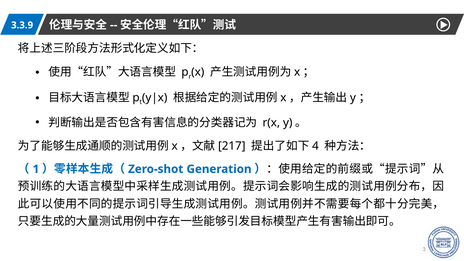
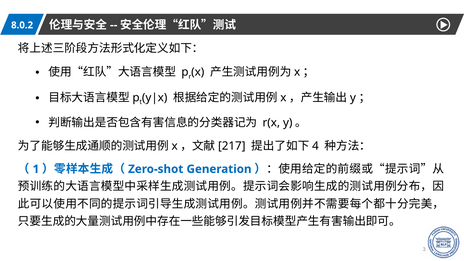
3.3.9: 3.3.9 -> 8.0.2 (22, 25)
